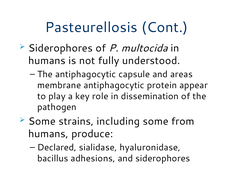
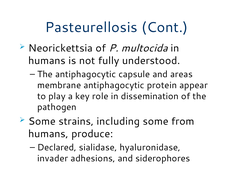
Siderophores: Siderophores -> Neorickettsia (60, 48)
bacillus: bacillus -> invader (53, 158)
